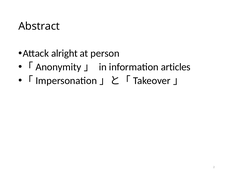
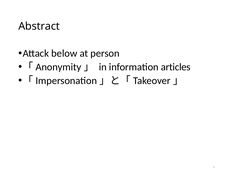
alright: alright -> below (64, 53)
